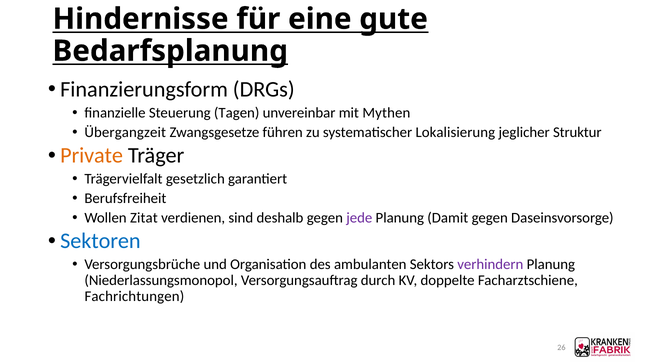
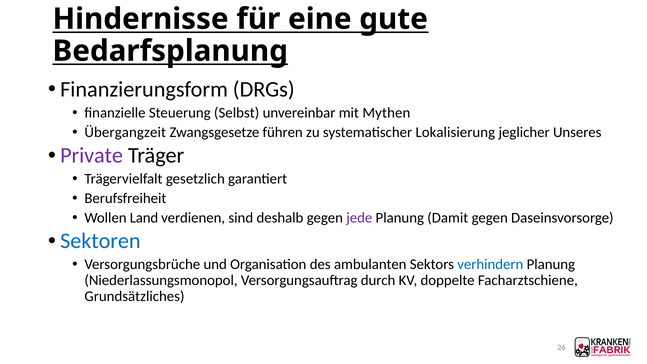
Tagen: Tagen -> Selbst (237, 113)
Struktur: Struktur -> Unseres (577, 132)
Private colour: orange -> purple (92, 156)
Zitat: Zitat -> Land (144, 218)
verhindern colour: purple -> blue (490, 265)
Fachrichtungen: Fachrichtungen -> Grundsätzliches (134, 297)
